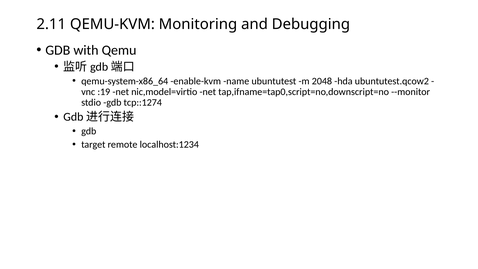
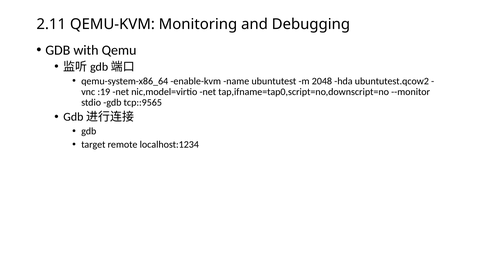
tcp::1274: tcp::1274 -> tcp::9565 (143, 103)
